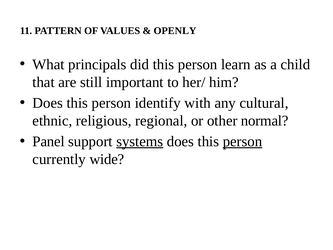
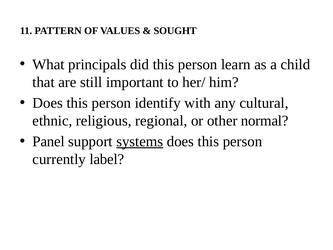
OPENLY: OPENLY -> SOUGHT (175, 31)
person underline: present -> none (243, 141)
wide: wide -> label (107, 159)
